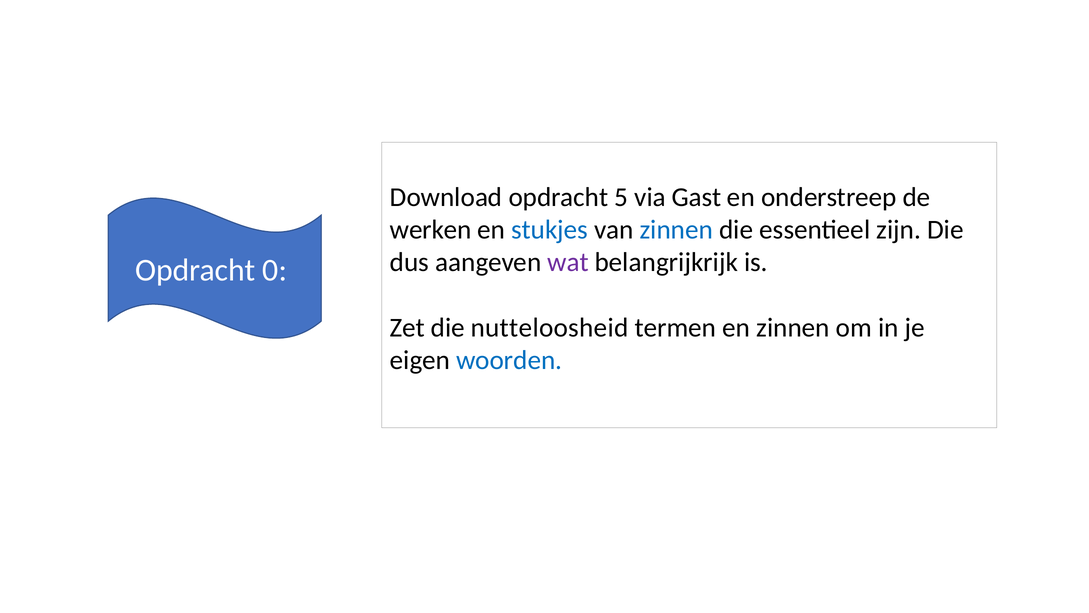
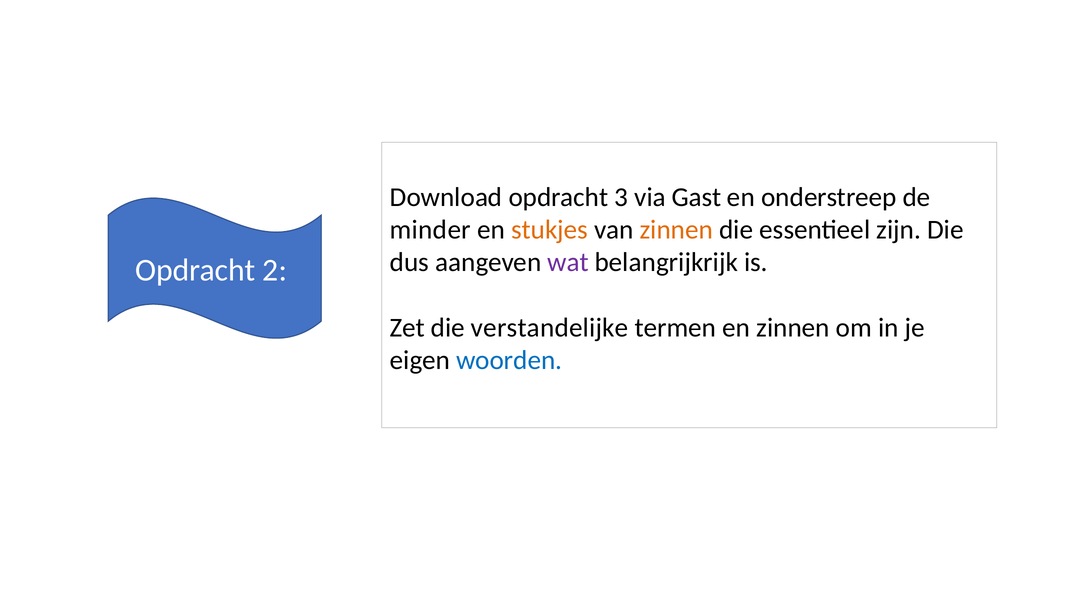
5: 5 -> 3 (621, 197)
werken: werken -> minder (430, 230)
stukjes colour: blue -> orange (550, 230)
zinnen colour: blue -> orange (676, 230)
0: 0 -> 2 (275, 270)
nutteloosheid: nutteloosheid -> verstandelijke (550, 328)
